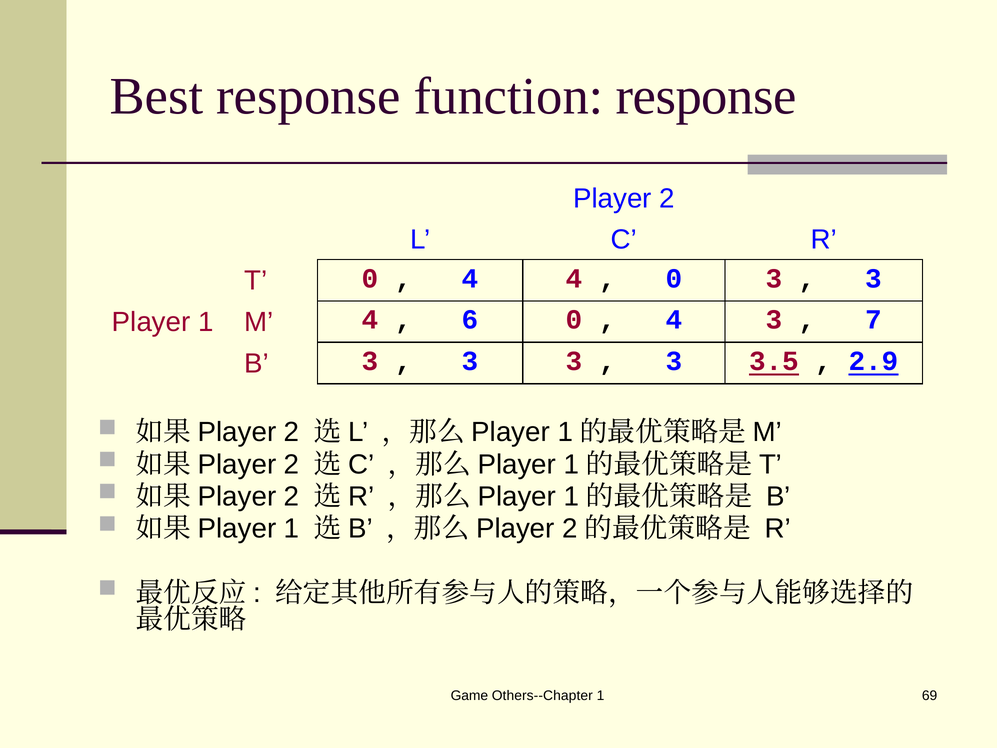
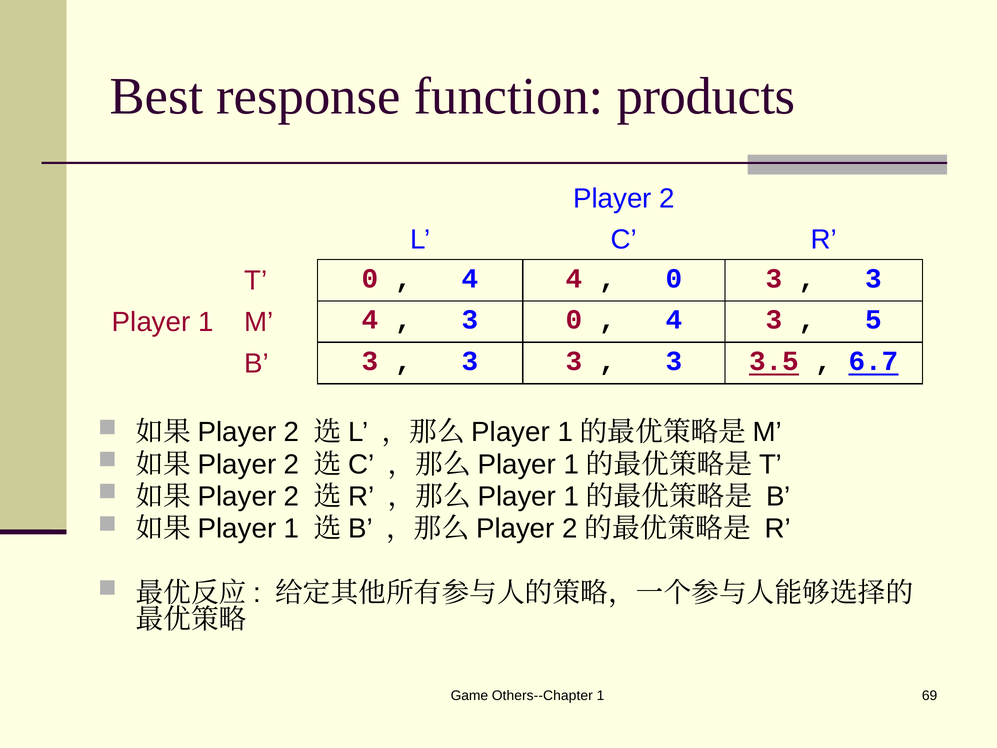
function response: response -> products (706, 96)
6: 6 -> 3 (470, 320)
7: 7 -> 5 (874, 320)
2.9: 2.9 -> 6.7 (874, 361)
